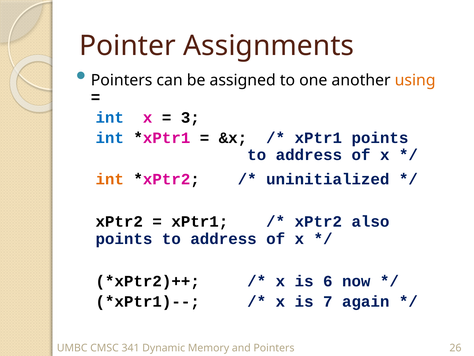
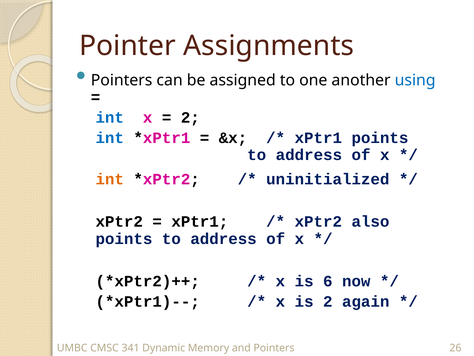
using colour: orange -> blue (415, 80)
3: 3 -> 2 (190, 117)
is 7: 7 -> 2 (328, 301)
